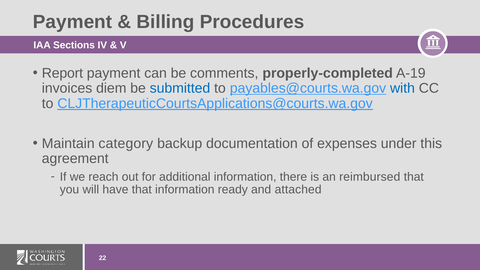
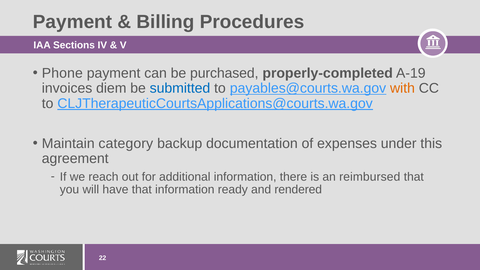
Report: Report -> Phone (62, 73)
comments: comments -> purchased (224, 73)
with colour: blue -> orange (402, 88)
attached: attached -> rendered (298, 190)
